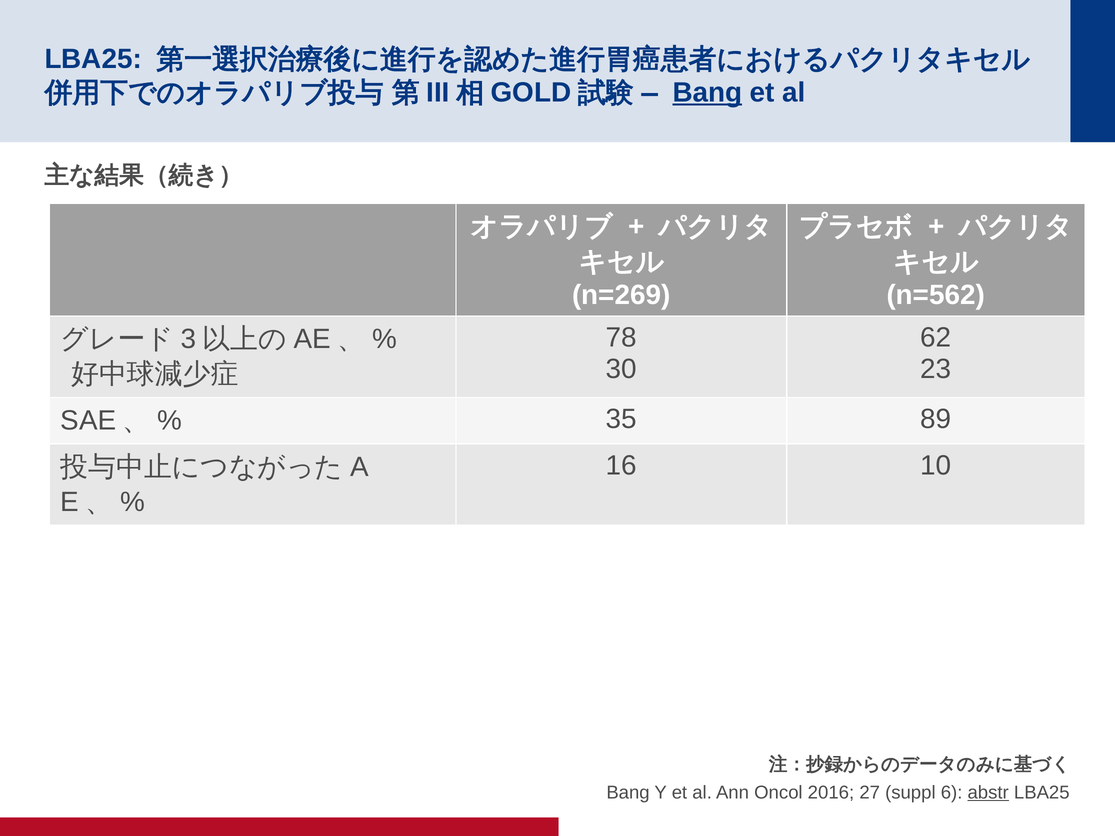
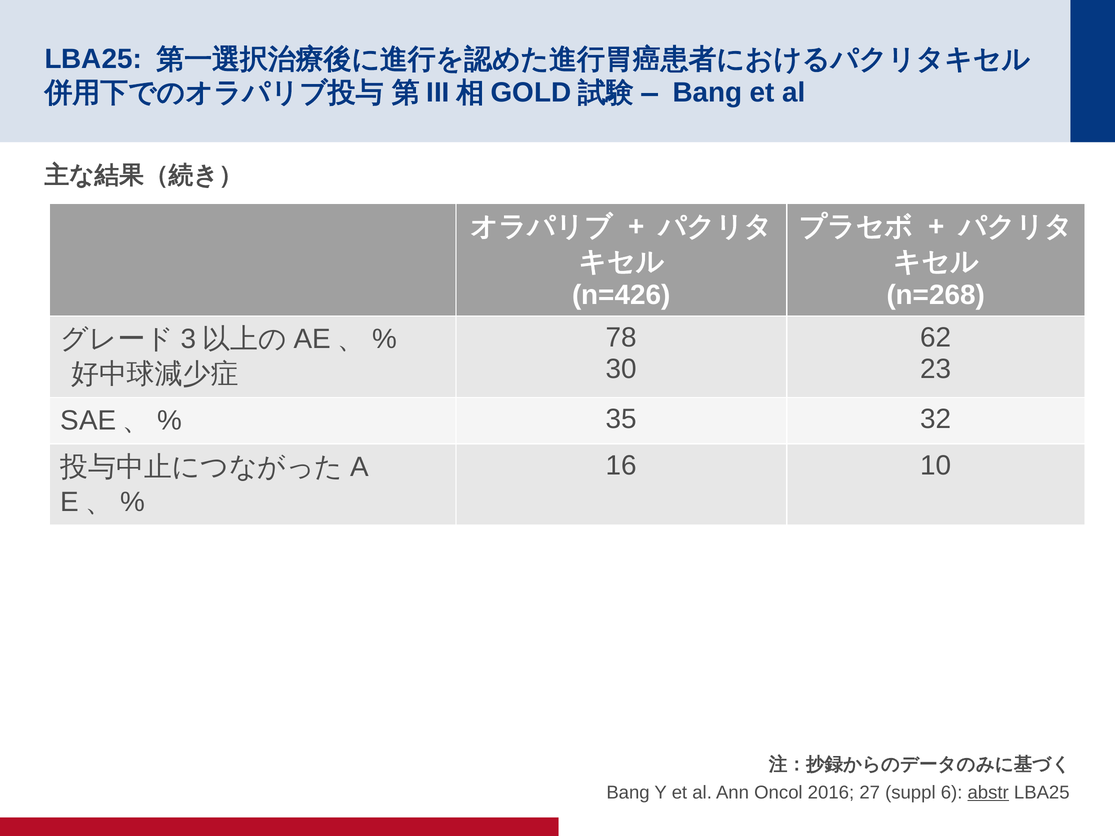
Bang underline: present -> none (707, 93)
n=269: n=269 -> n=426 (621, 295)
n=562: n=562 -> n=268 (936, 295)
89: 89 -> 32 (936, 419)
